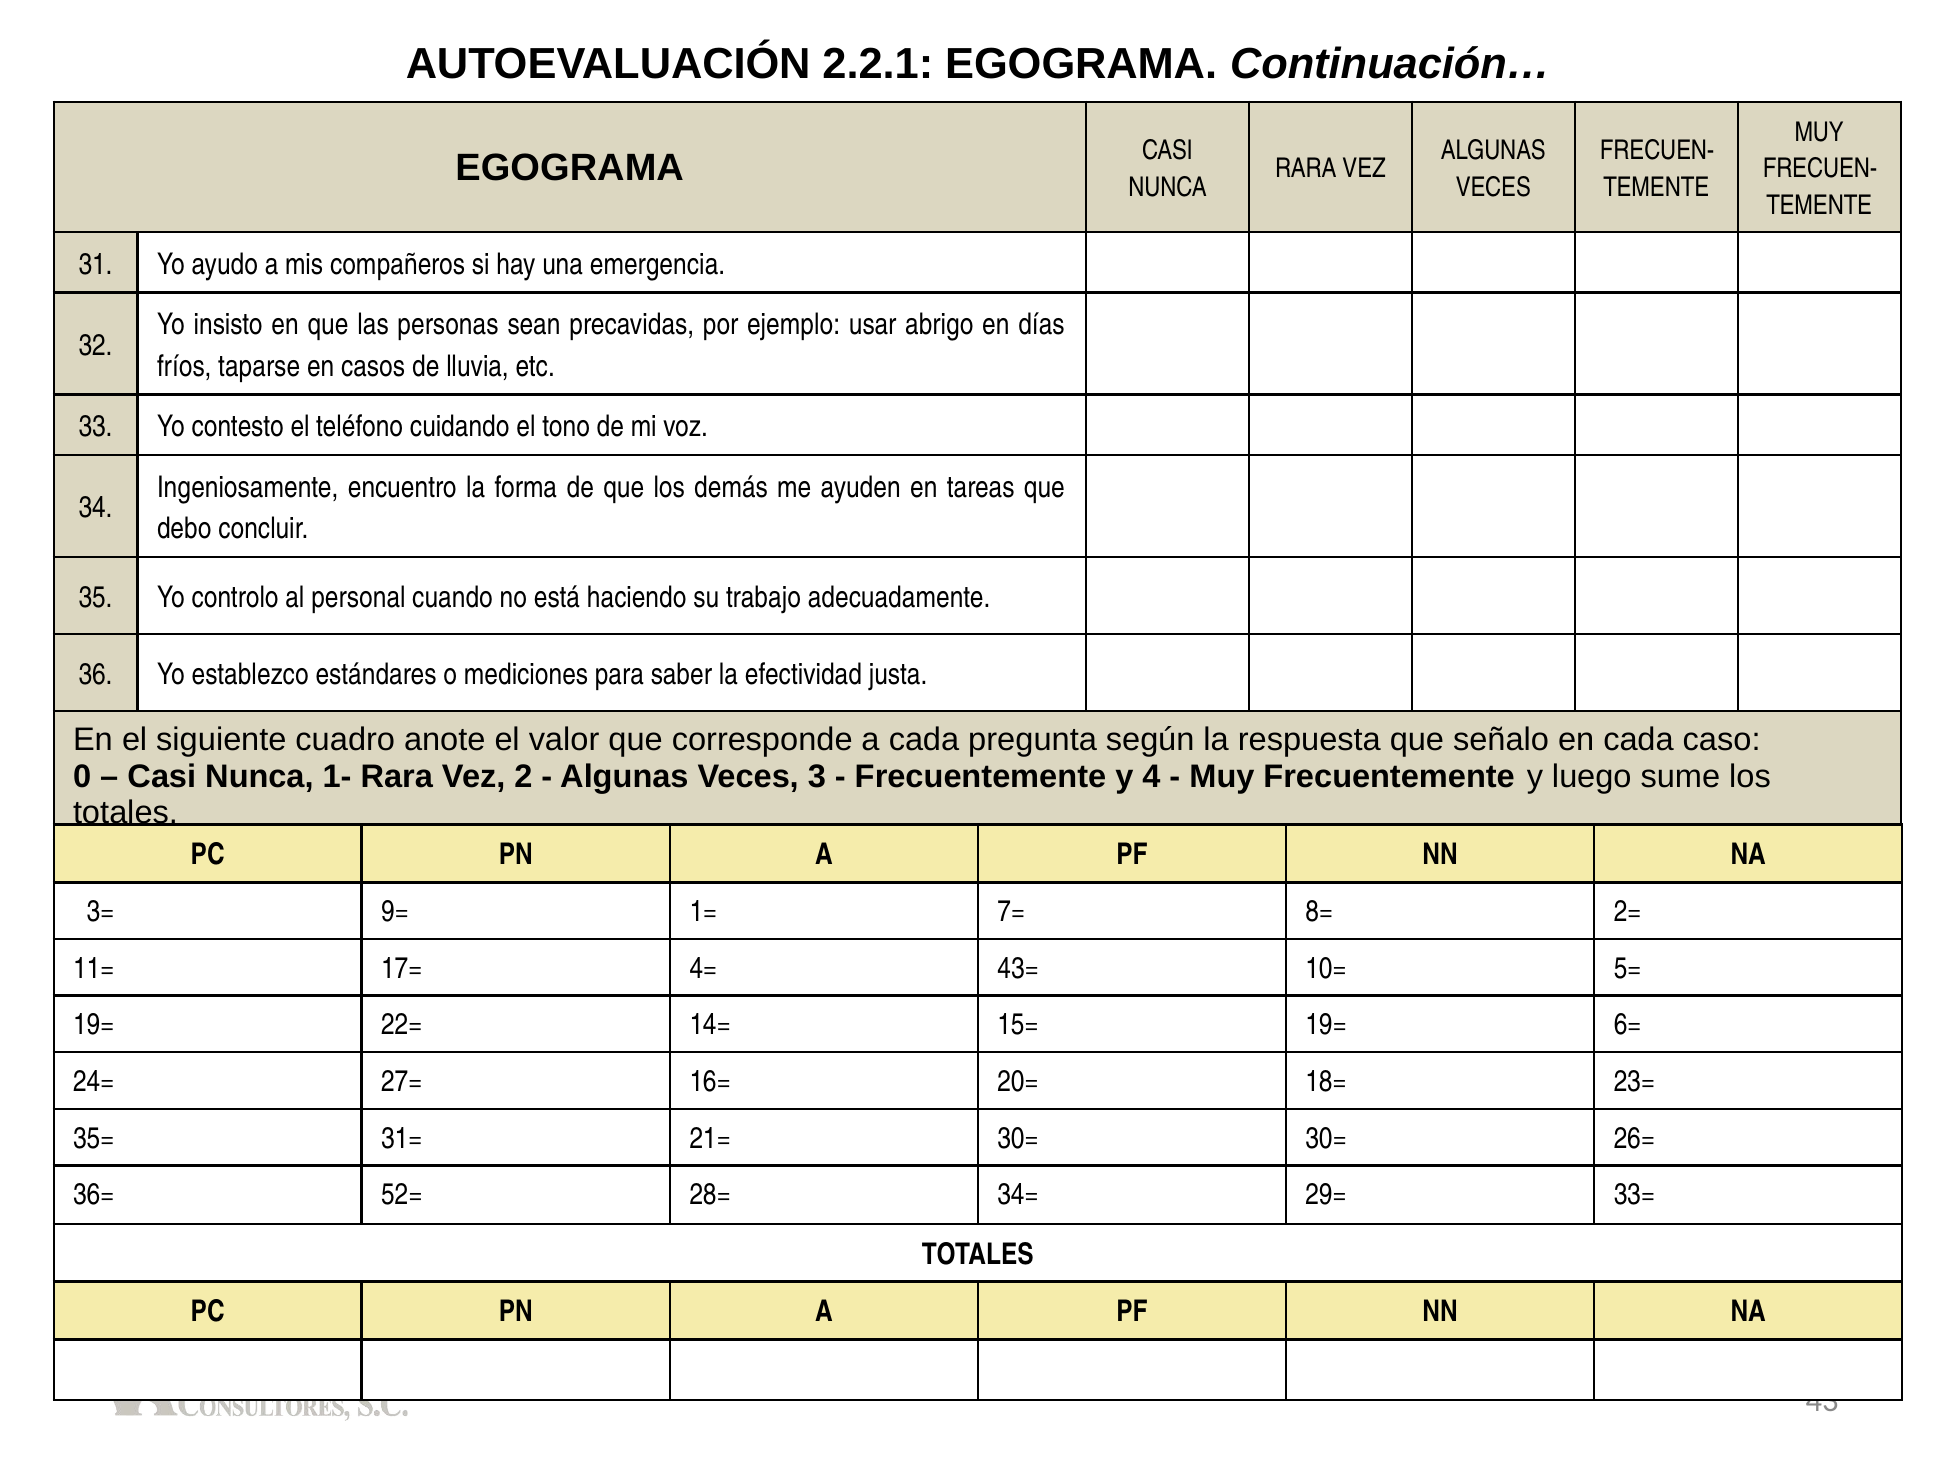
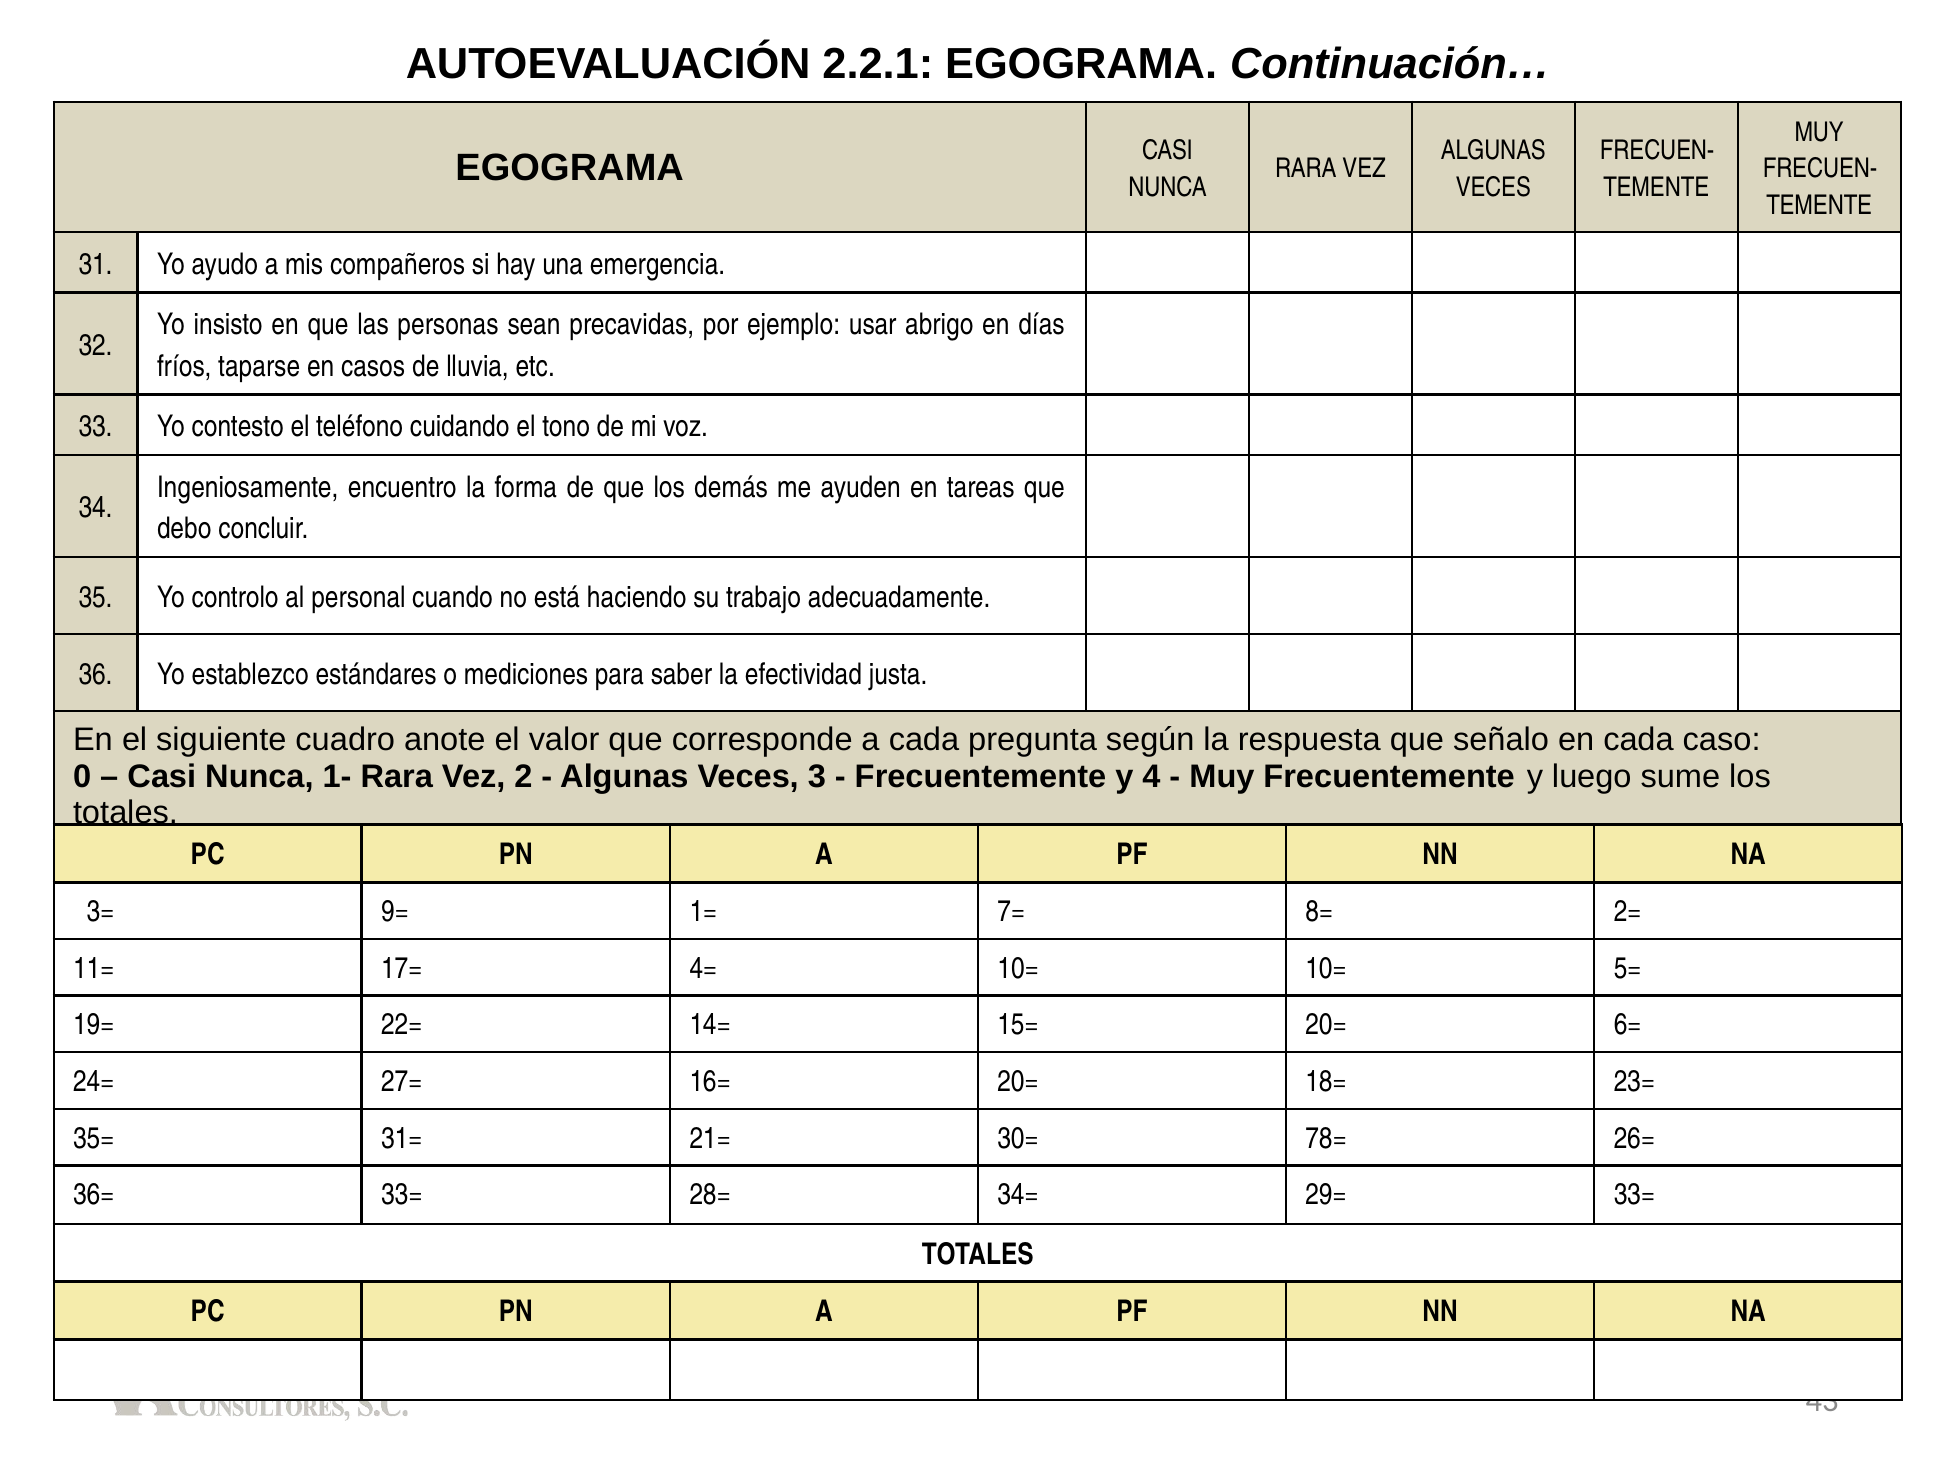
4= 43=: 43= -> 10= (1018, 969)
15= 19=: 19= -> 20= (1326, 1025)
30= 30=: 30= -> 78= (1326, 1138)
36= 52=: 52= -> 33= (402, 1195)
